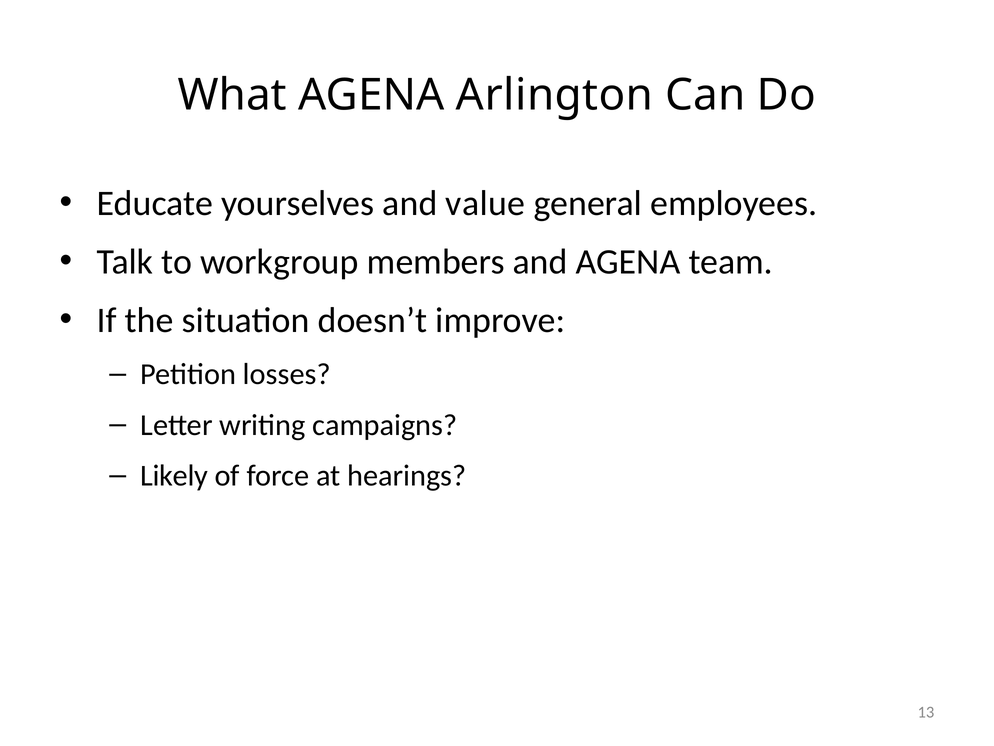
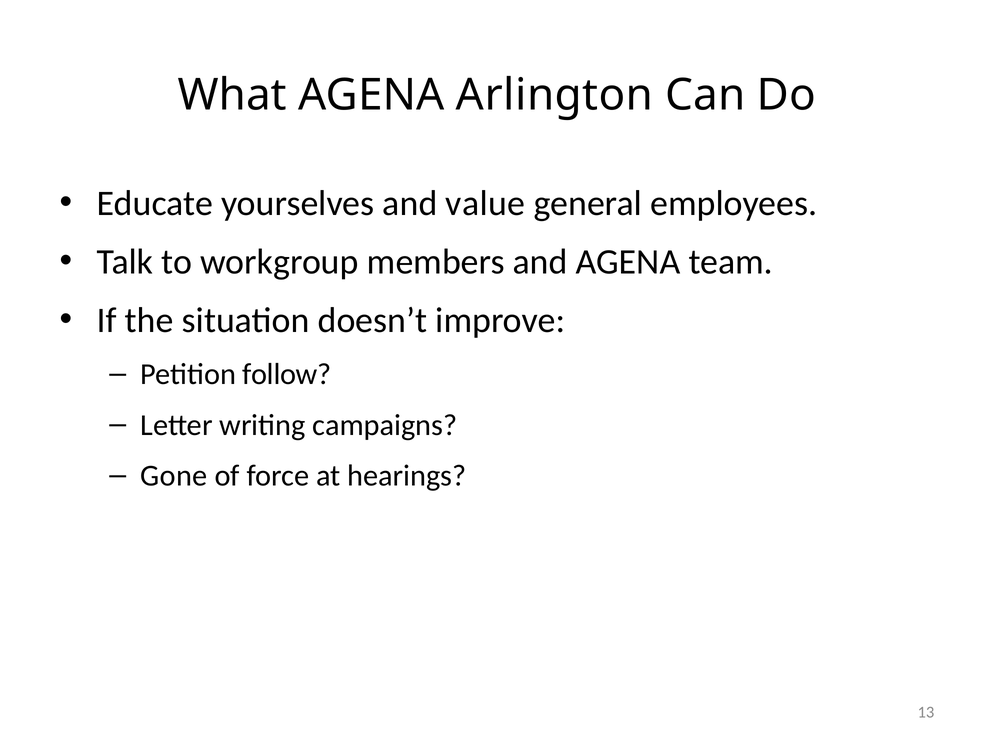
losses: losses -> follow (287, 374)
Likely: Likely -> Gone (174, 476)
